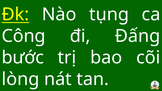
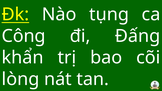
bước: bước -> khẩn (23, 58)
